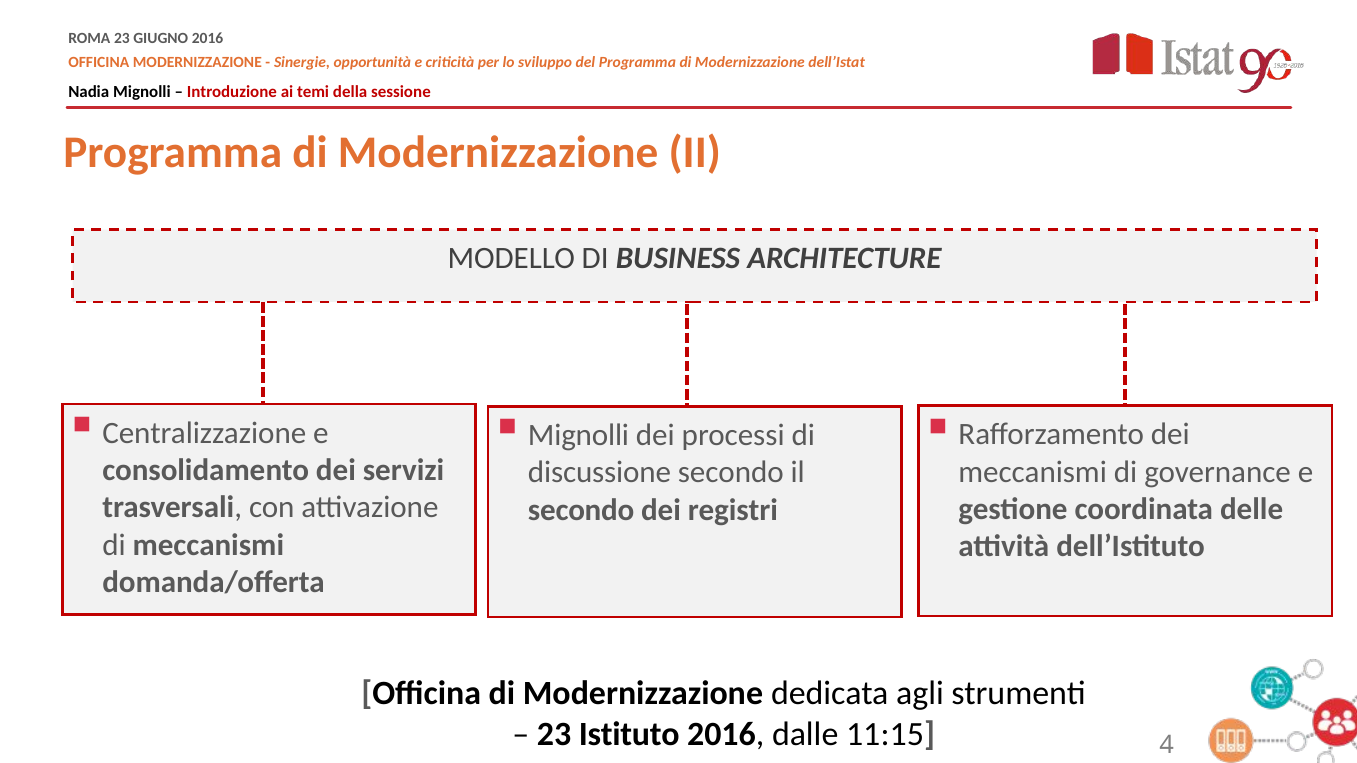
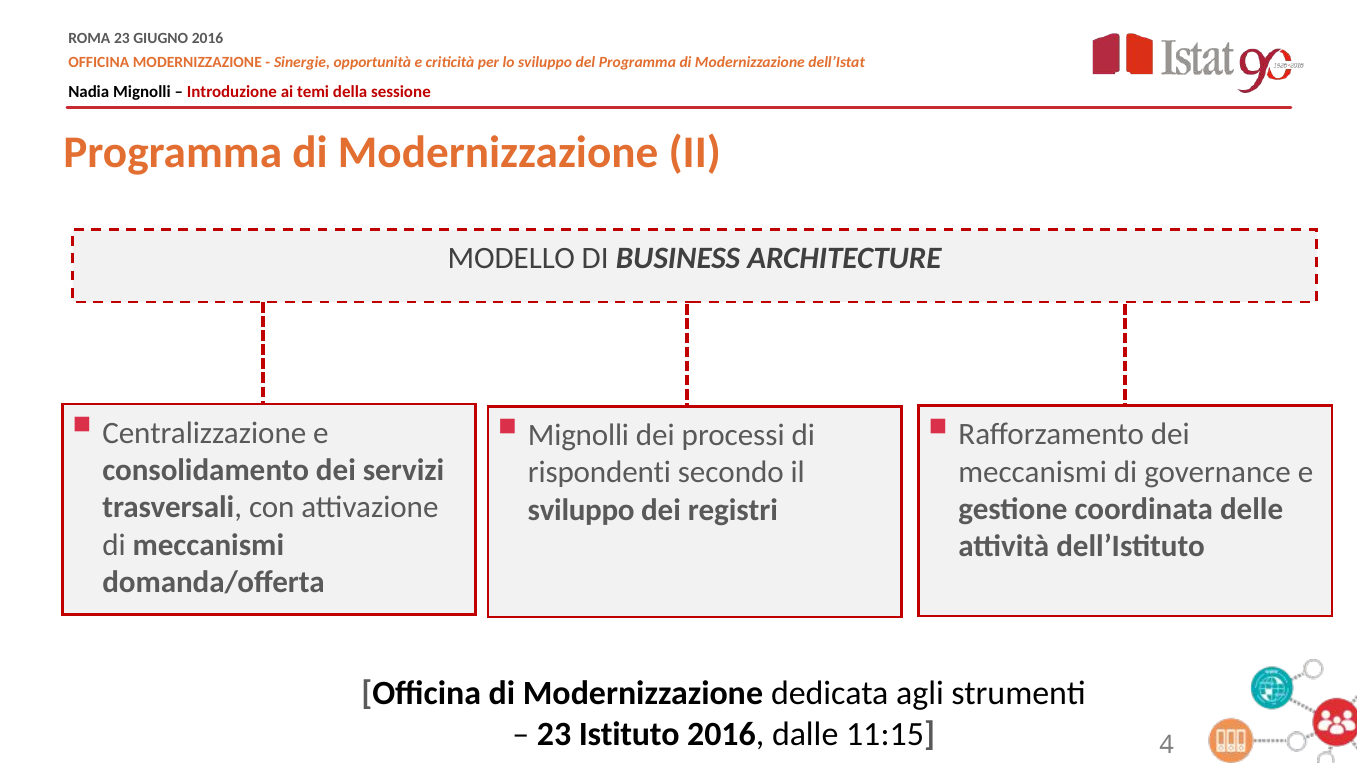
discussione: discussione -> rispondenti (600, 473)
secondo: secondo -> sviluppo (581, 510)
